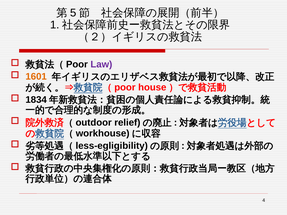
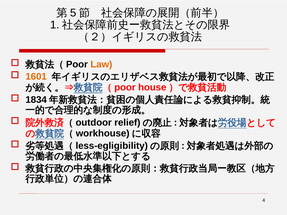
Law colour: purple -> orange (101, 64)
